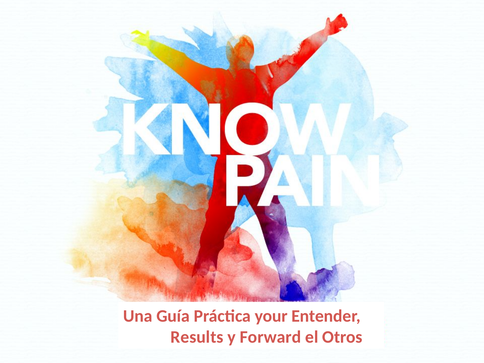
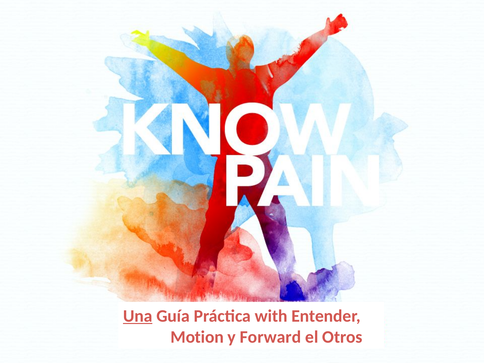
Una underline: none -> present (138, 316)
your: your -> with (271, 316)
Results: Results -> Motion (197, 337)
